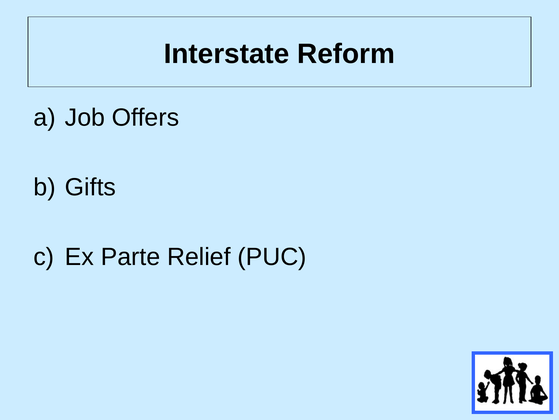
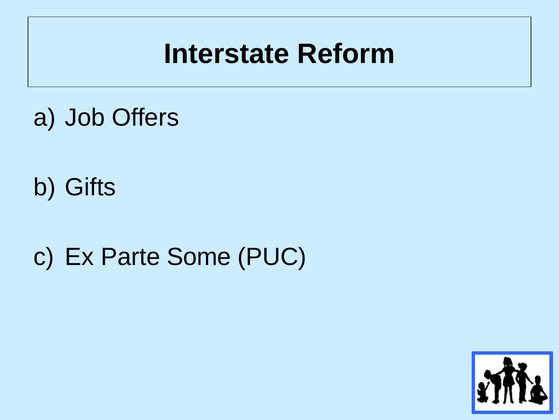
Relief: Relief -> Some (199, 256)
